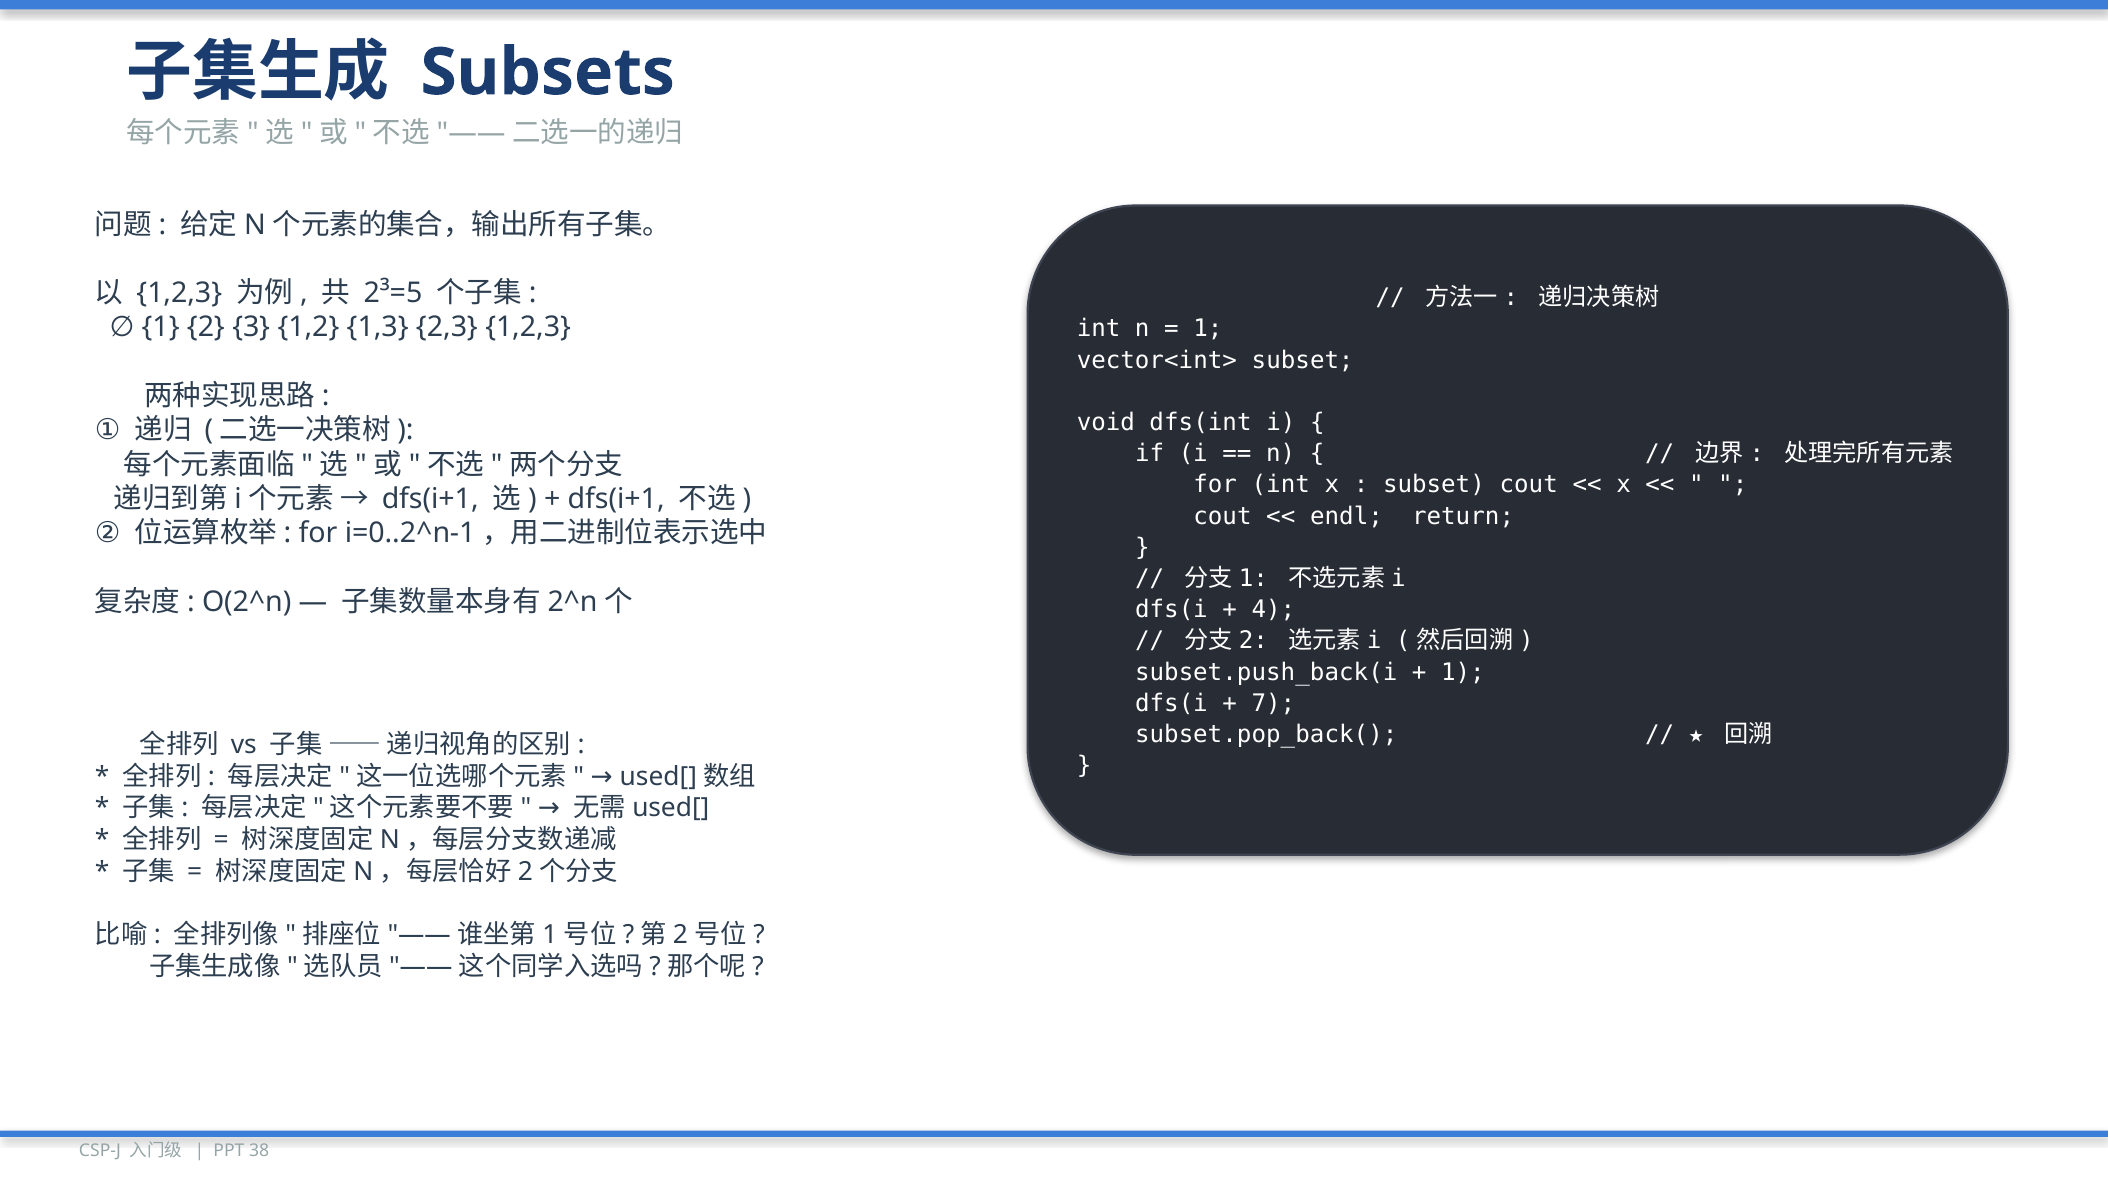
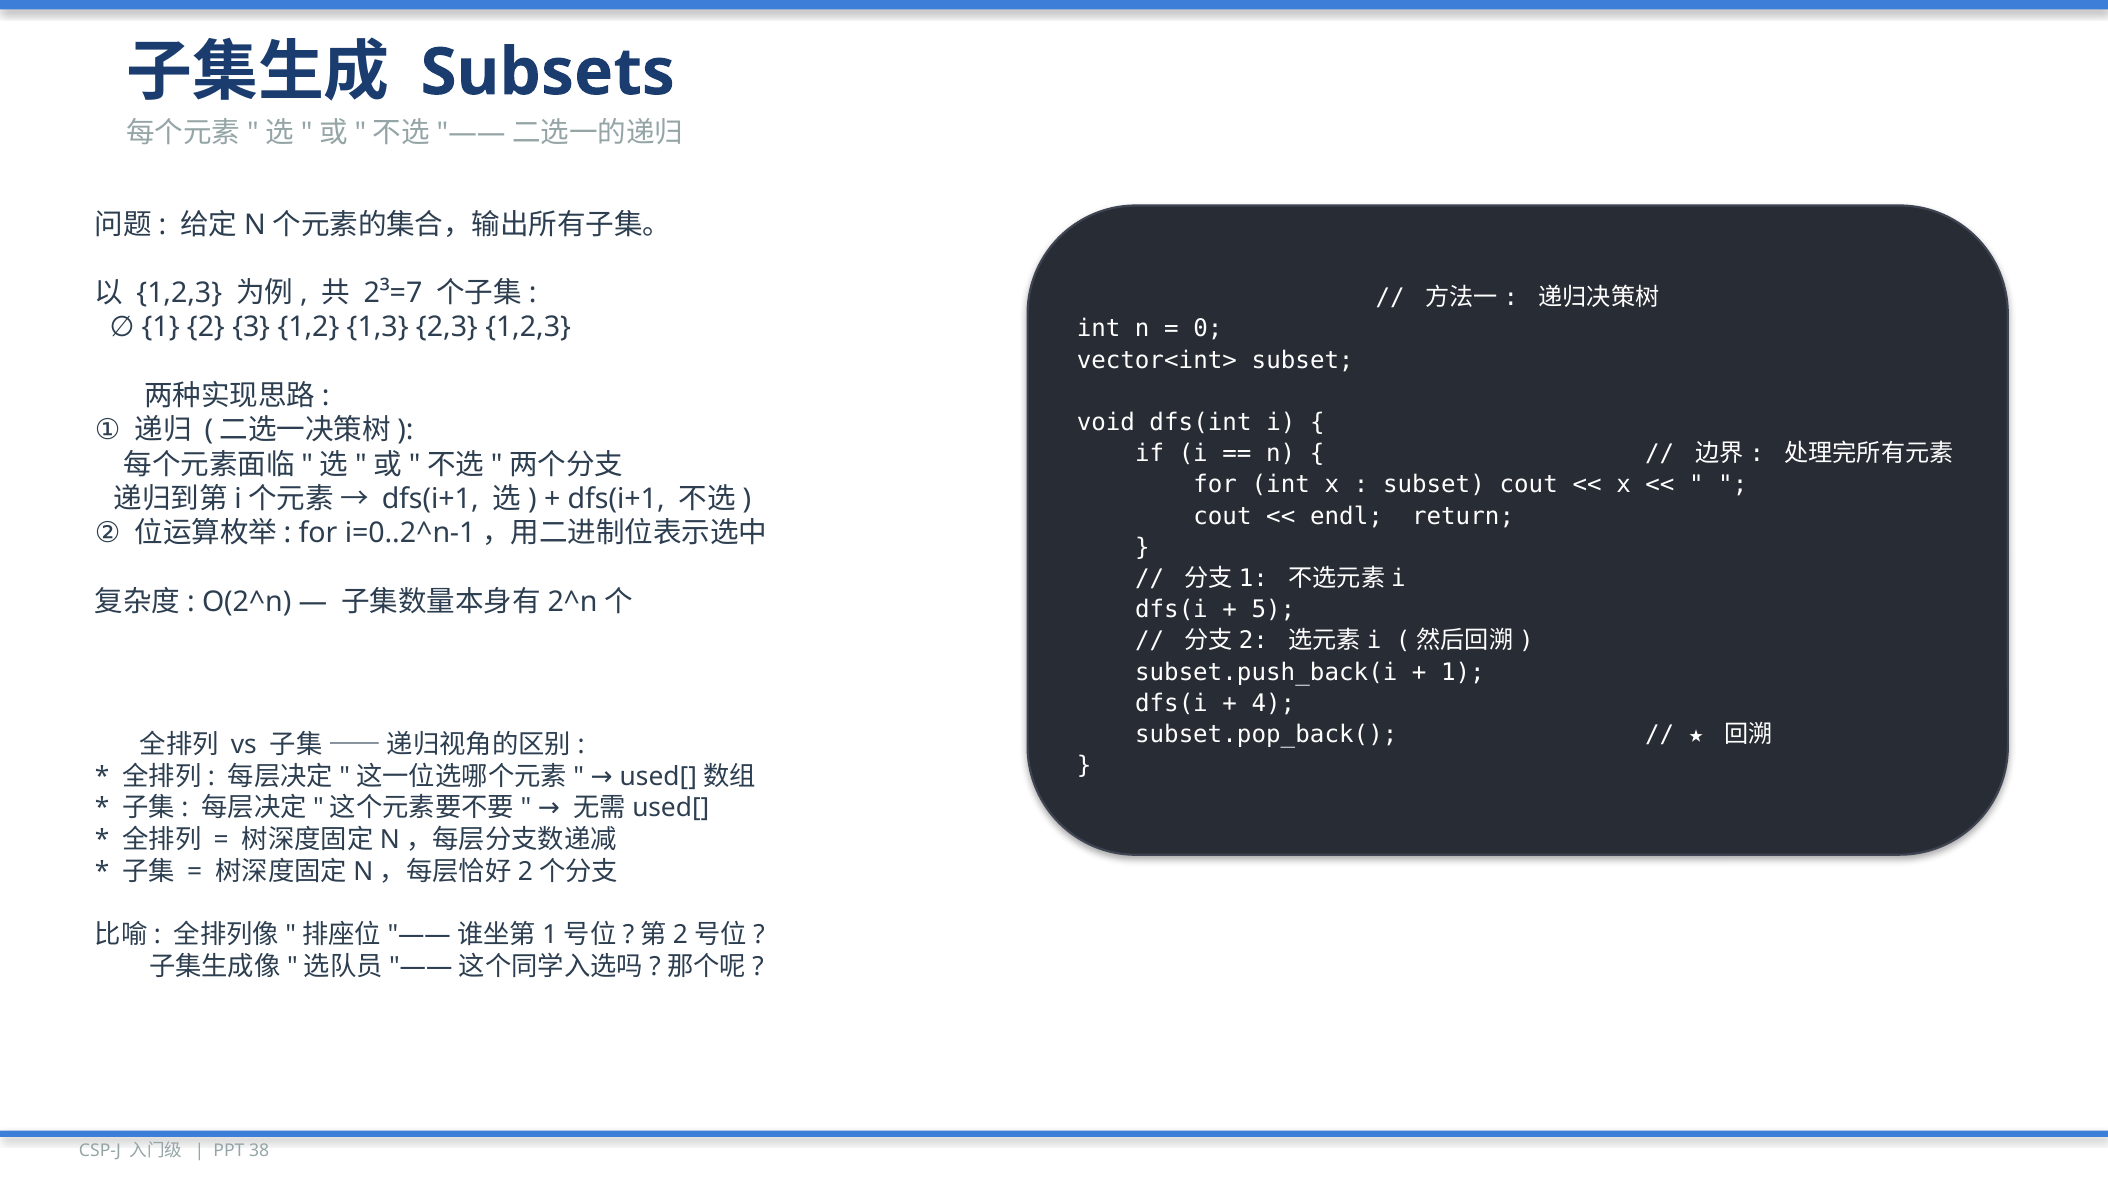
2³=5: 2³=5 -> 2³=7 (393, 293)
1: 1 -> 0 (1208, 329)
4: 4 -> 5 (1273, 610)
7: 7 -> 4 (1273, 703)
